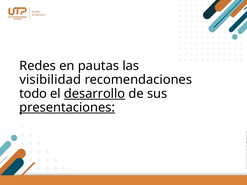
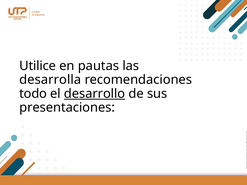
Redes: Redes -> Utilice (38, 66)
visibilidad: visibilidad -> desarrolla (50, 80)
presentaciones underline: present -> none (67, 108)
